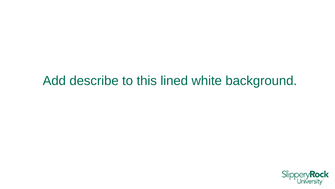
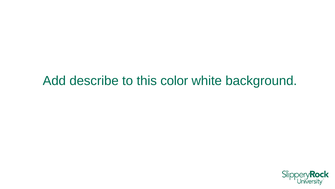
lined: lined -> color (174, 81)
